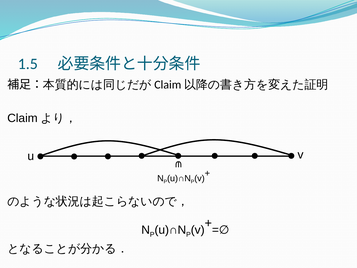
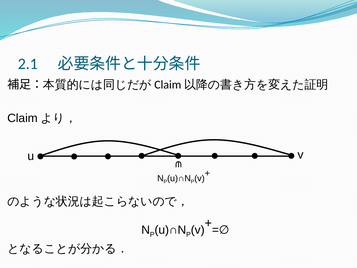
1.5: 1.5 -> 2.1 (28, 64)
